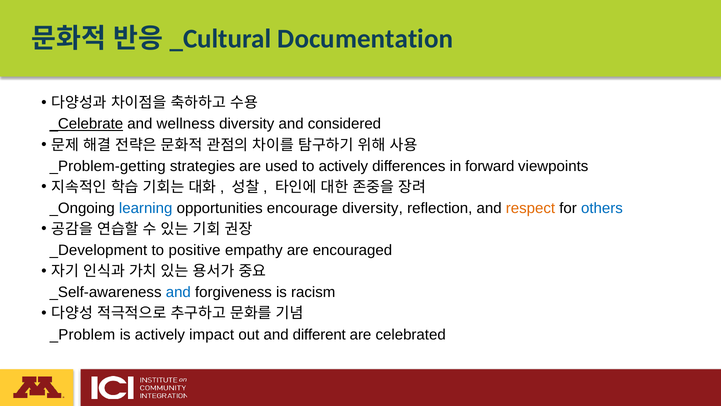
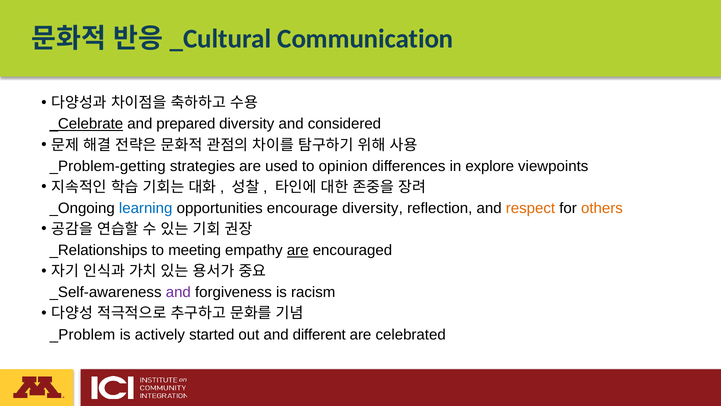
Documentation: Documentation -> Communication (365, 39)
wellness: wellness -> prepared (186, 124)
to actively: actively -> opinion (343, 166)
forward: forward -> explore (490, 166)
others colour: blue -> orange (602, 208)
_Development: _Development -> _Relationships (99, 250)
positive: positive -> meeting (195, 250)
are underline: none -> present (298, 250)
and colour: blue -> purple (178, 292)
impact: impact -> started (212, 334)
